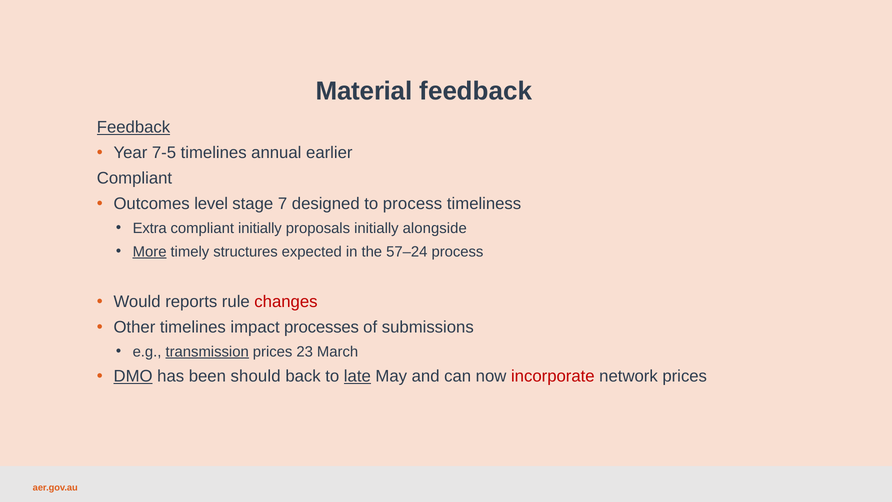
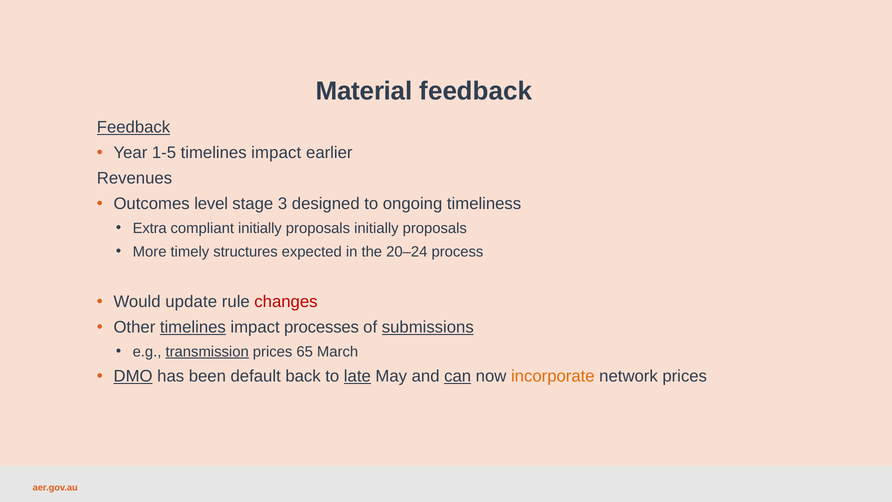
7-5: 7-5 -> 1-5 (164, 153)
annual: annual -> impact (276, 153)
Compliant: Compliant -> Revenues (134, 178)
7: 7 -> 3 (283, 204)
to process: process -> ongoing (413, 204)
proposals initially alongside: alongside -> proposals (435, 228)
More underline: present -> none (150, 252)
57–24: 57–24 -> 20–24 (407, 252)
reports: reports -> update (191, 301)
timelines underline: none -> present (193, 327)
submissions underline: none -> present (428, 327)
23: 23 -> 65 (305, 351)
should: should -> default (256, 376)
can underline: none -> present (458, 376)
incorporate colour: red -> orange (553, 376)
